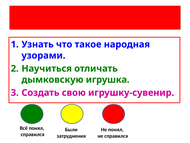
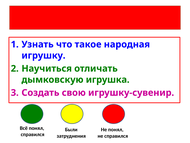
узорами: узорами -> игрушку (43, 55)
